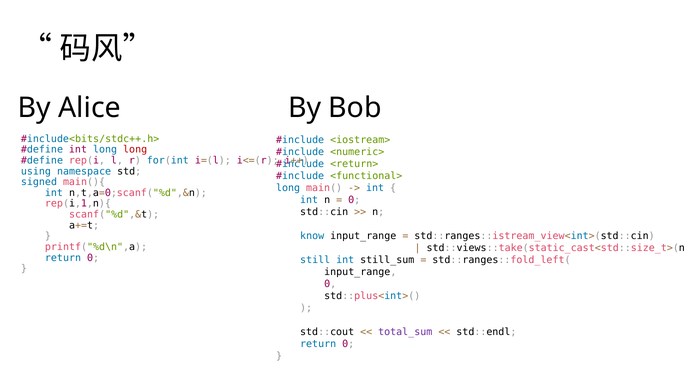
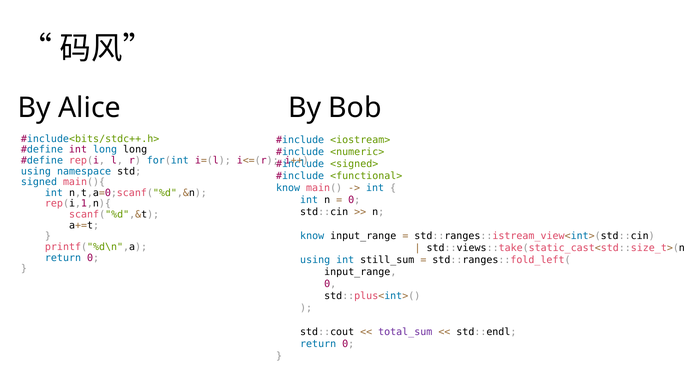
long colour: red -> black (135, 150)
<return>: <return> -> <signed> (354, 164)
long: long -> know (288, 188)
still: still -> using (315, 260)
